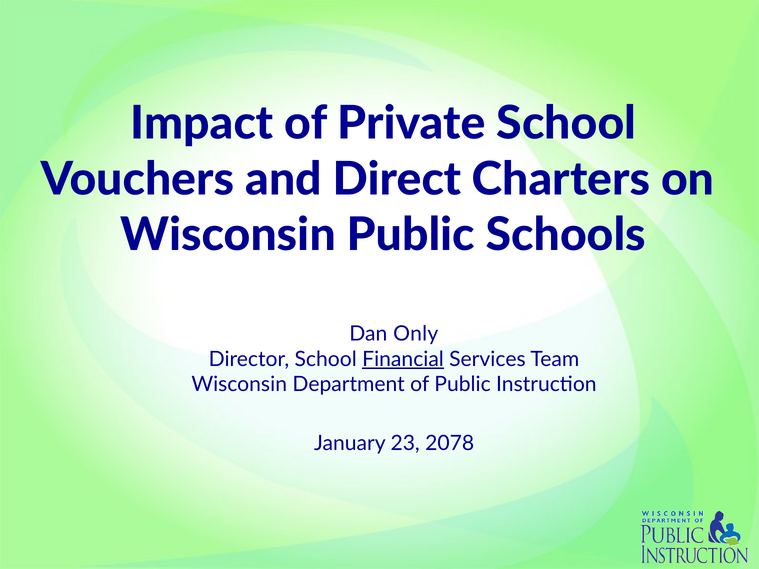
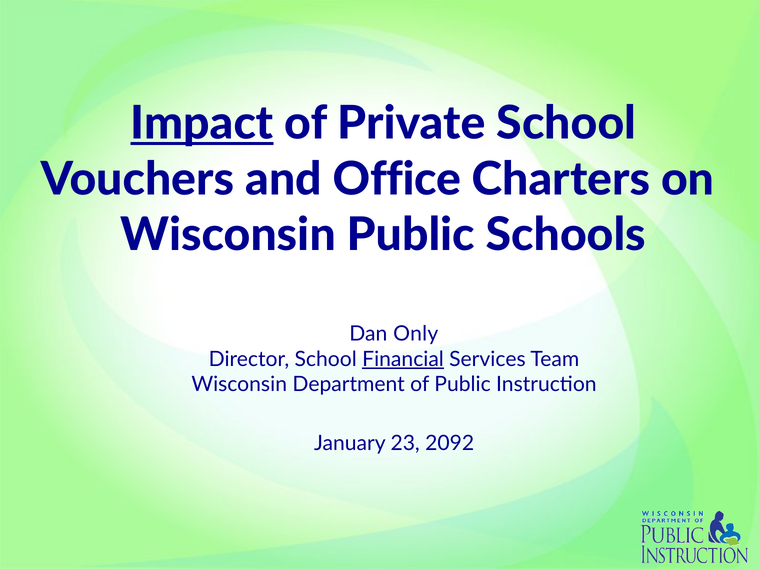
Impact underline: none -> present (202, 124)
Direct: Direct -> Office (397, 179)
2078: 2078 -> 2092 (450, 444)
